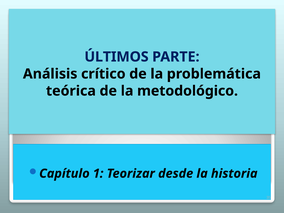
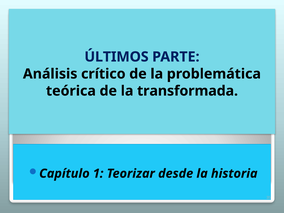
metodológico: metodológico -> transformada (188, 91)
